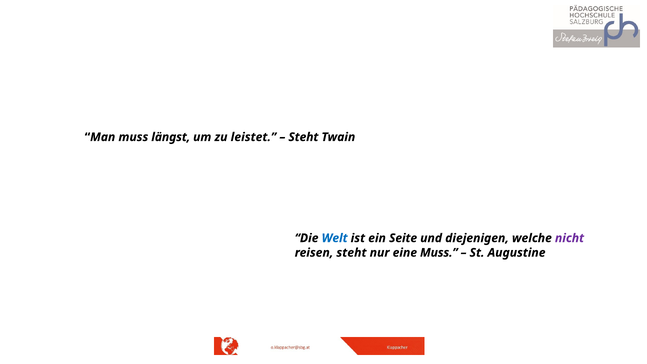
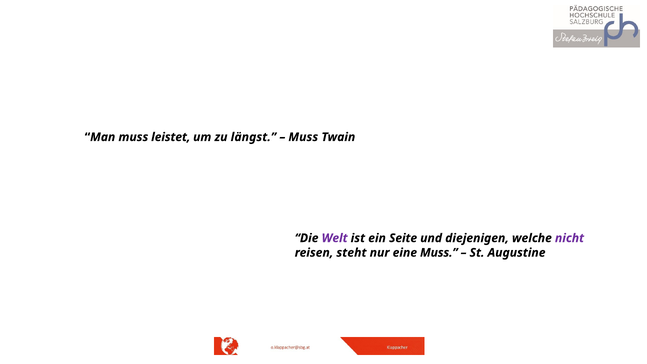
längst: längst -> leistet (171, 137)
leistet: leistet -> längst (253, 137)
Steht: Steht -> Muss (303, 137)
Welt colour: blue -> purple (335, 238)
